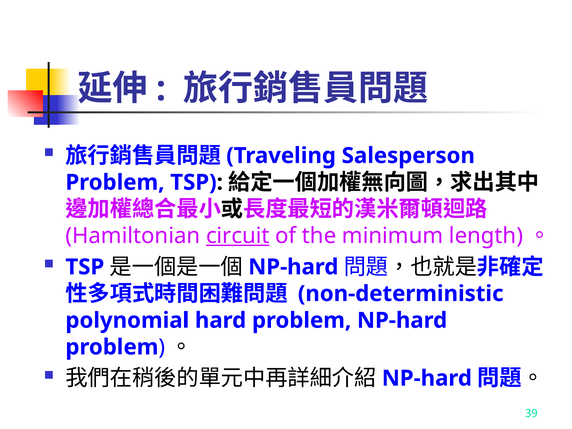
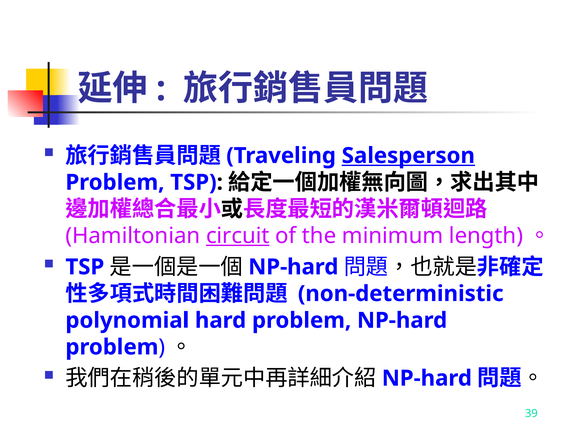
Salesperson underline: none -> present (408, 156)
